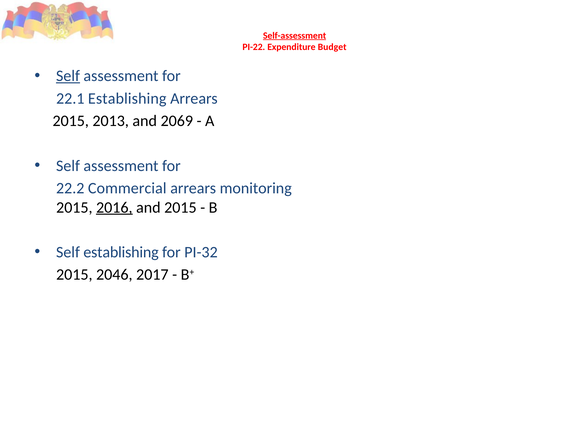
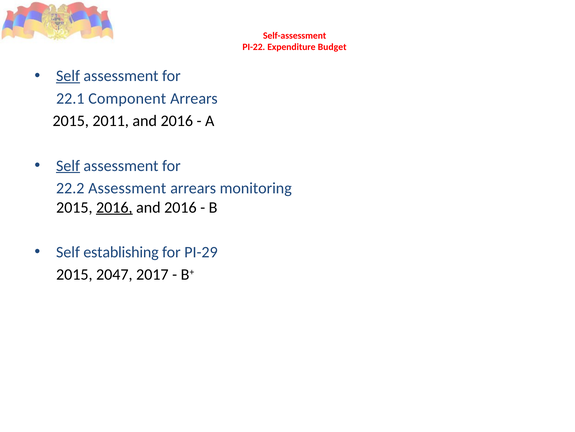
Self-assessment underline: present -> none (295, 35)
22.1 Establishing: Establishing -> Component (127, 98)
2013: 2013 -> 2011 (111, 121)
2069: 2069 -> 2016 (177, 121)
Self underline: none -> present (68, 165)
22.2 Commercial: Commercial -> Assessment (127, 188)
2015: 2015 -> 2016 (180, 207)
PI-32: PI-32 -> PI-29 (201, 252)
2046: 2046 -> 2047 (114, 274)
